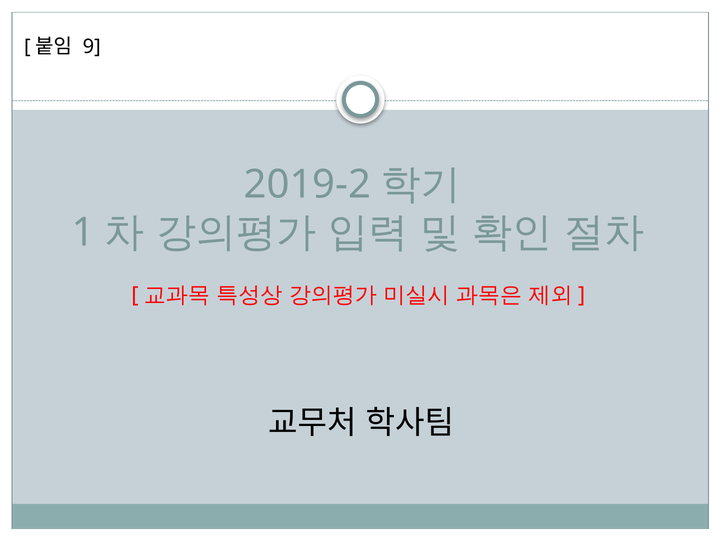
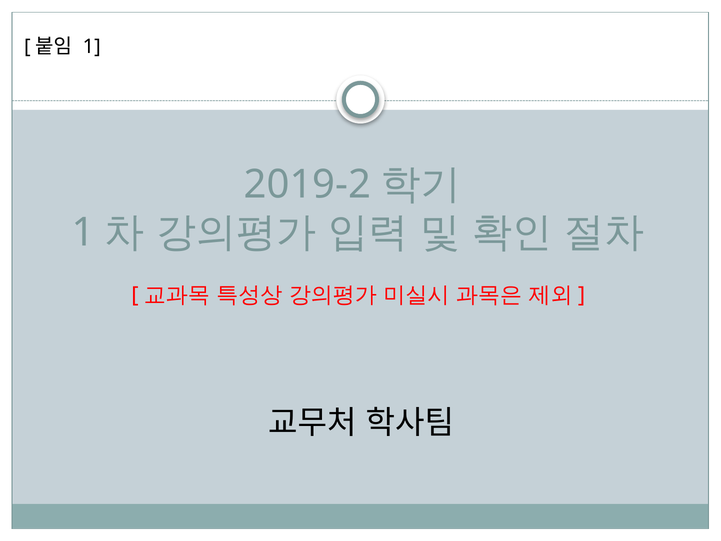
9: 9 -> 1 (92, 46)
